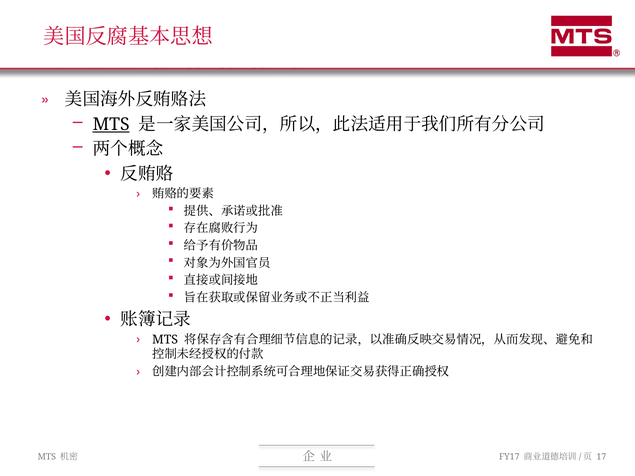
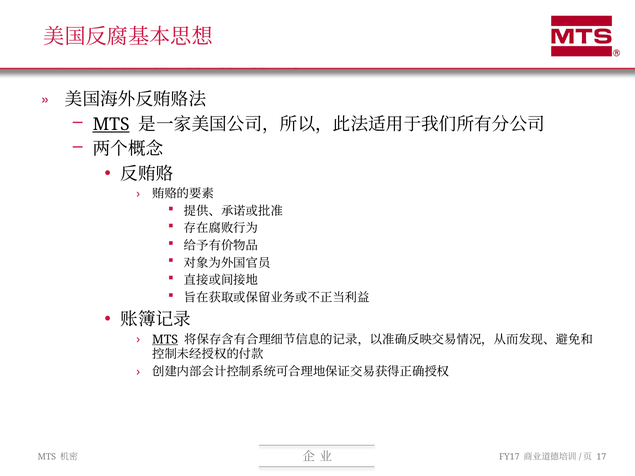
MTS underline: none -> present (165, 340)
